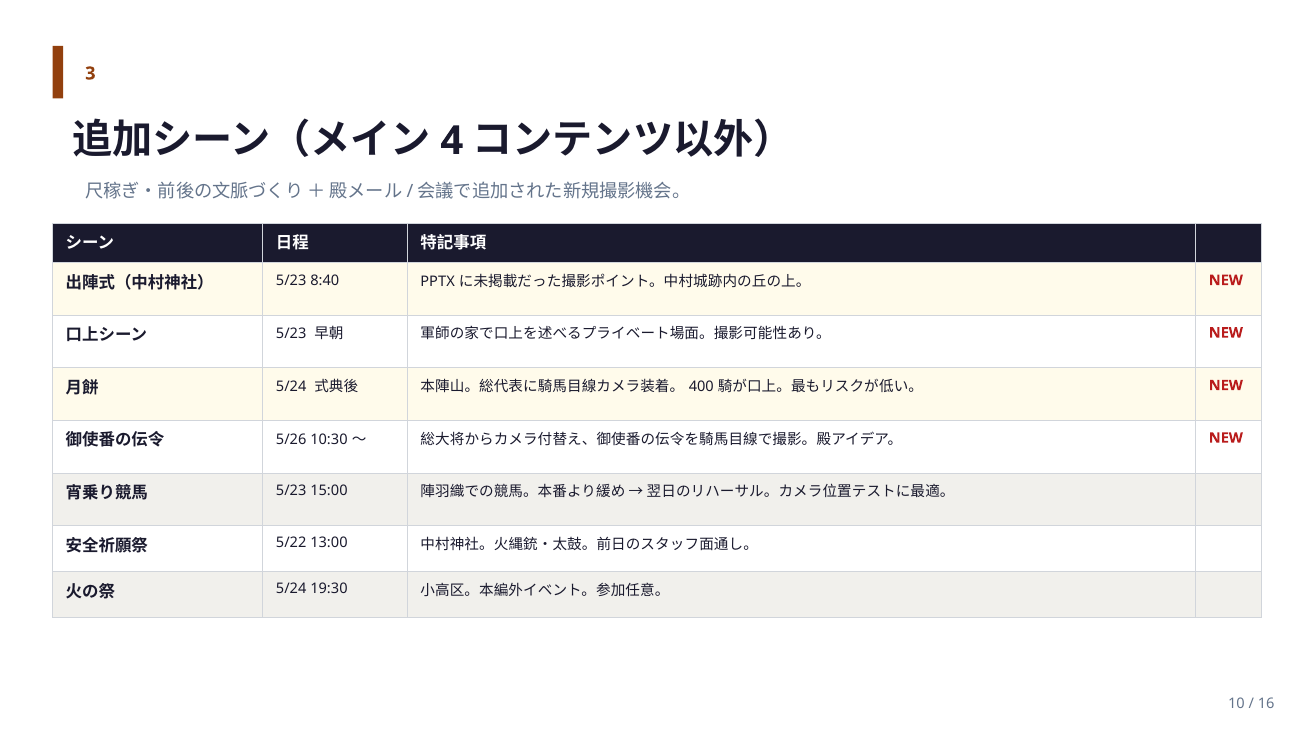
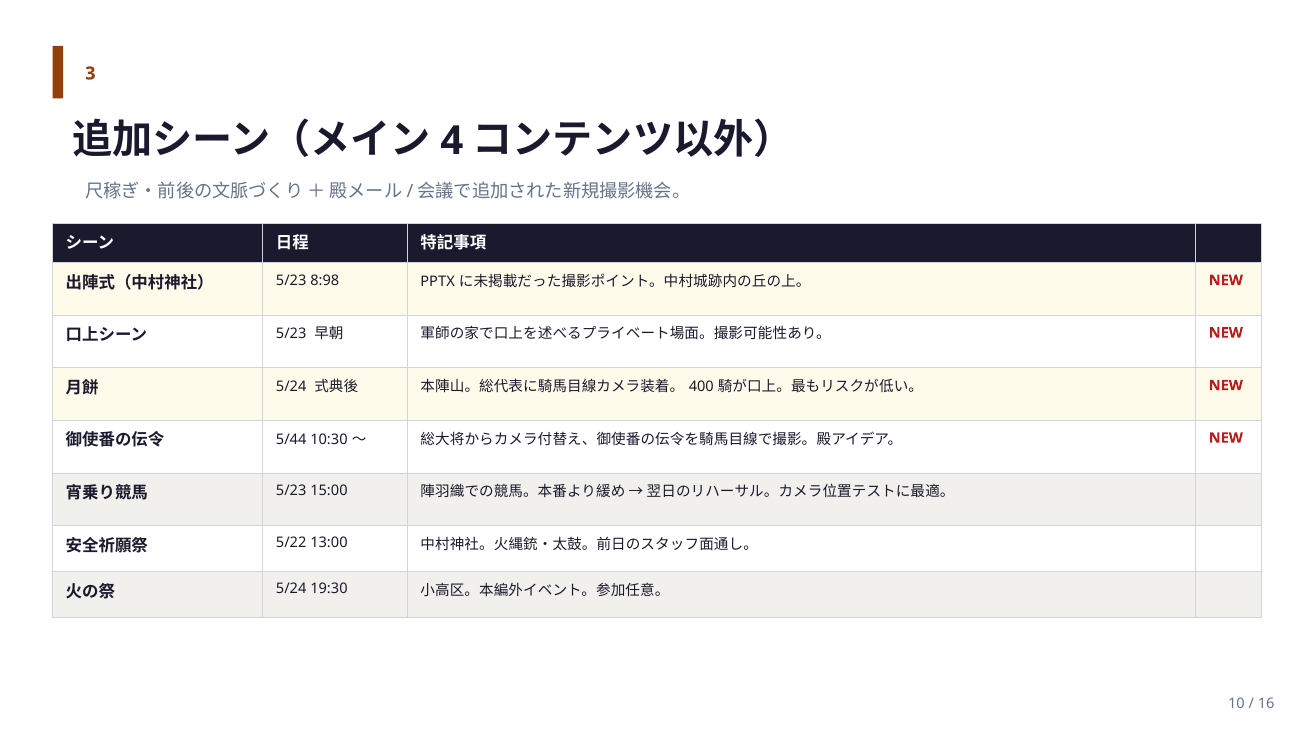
8:40: 8:40 -> 8:98 (325, 280)
5/26: 5/26 -> 5/44 (291, 439)
